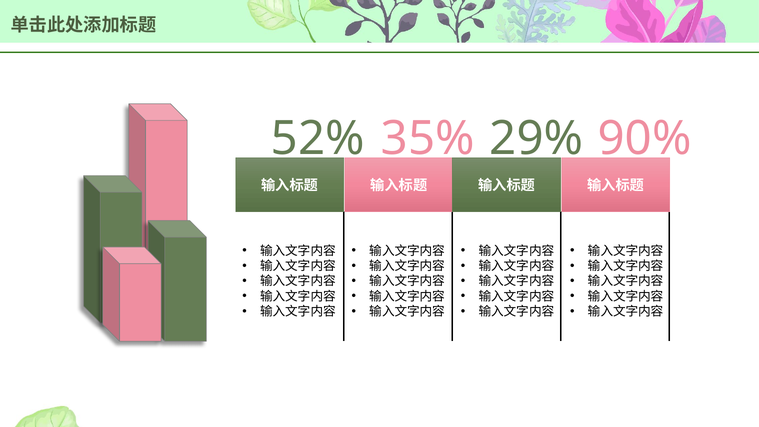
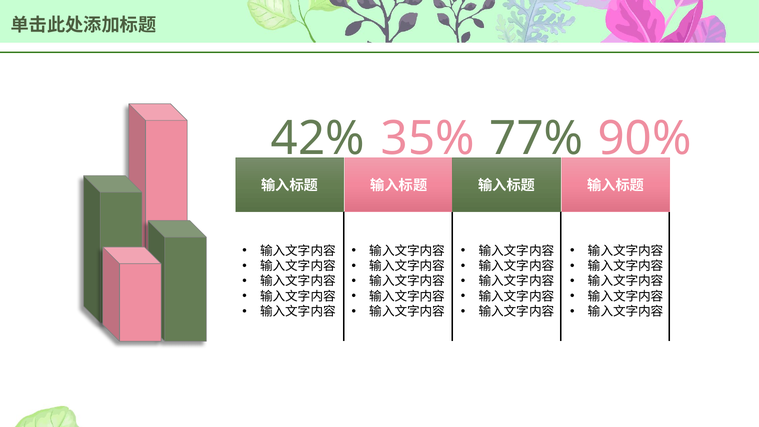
52%: 52% -> 42% (318, 138)
29%: 29% -> 77% (536, 138)
